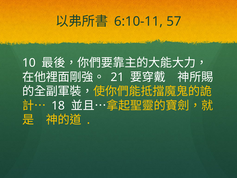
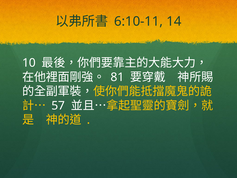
57: 57 -> 14 (174, 21)
21: 21 -> 81 (117, 77)
18: 18 -> 57 (58, 105)
